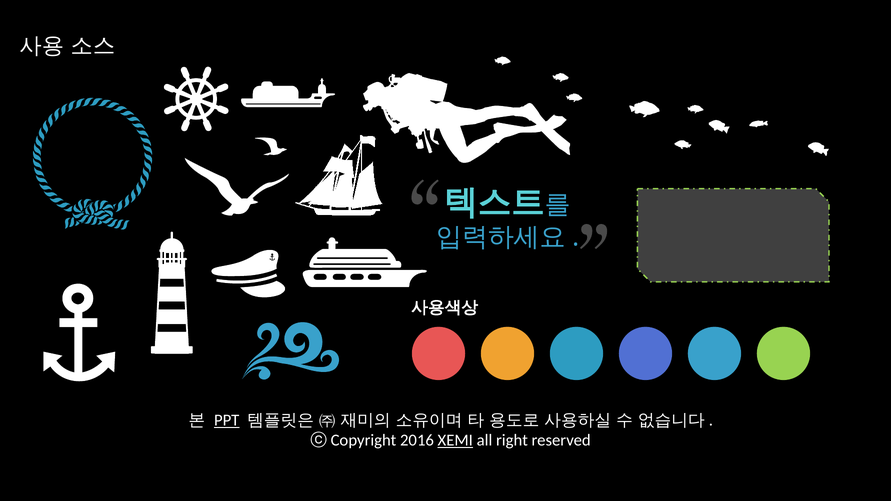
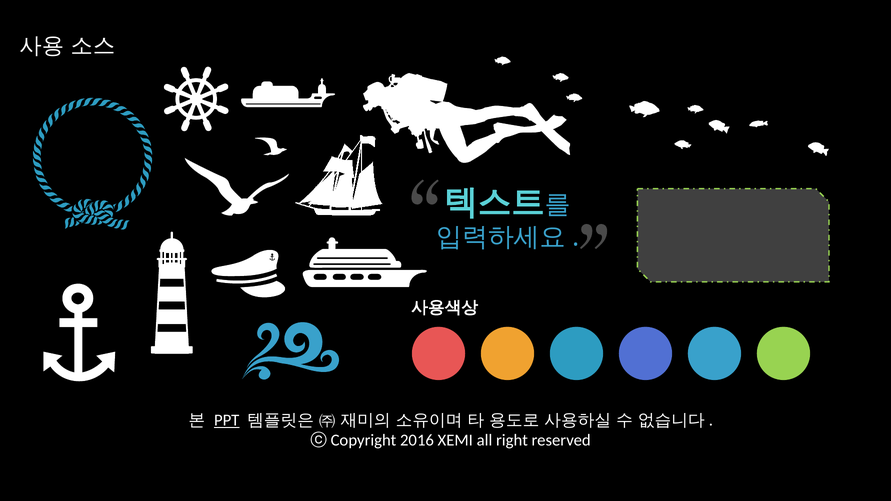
XEMI underline: present -> none (455, 440)
